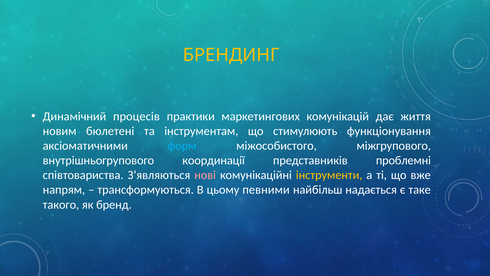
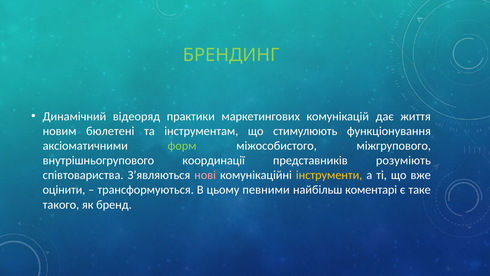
БРЕНДИНГ colour: yellow -> light green (231, 55)
процесів: процесів -> відеоряд (136, 116)
форм colour: light blue -> light green (182, 146)
проблемні: проблемні -> розуміють (403, 160)
напрям: напрям -> оцінити (64, 190)
надається: надається -> коментарі (371, 190)
